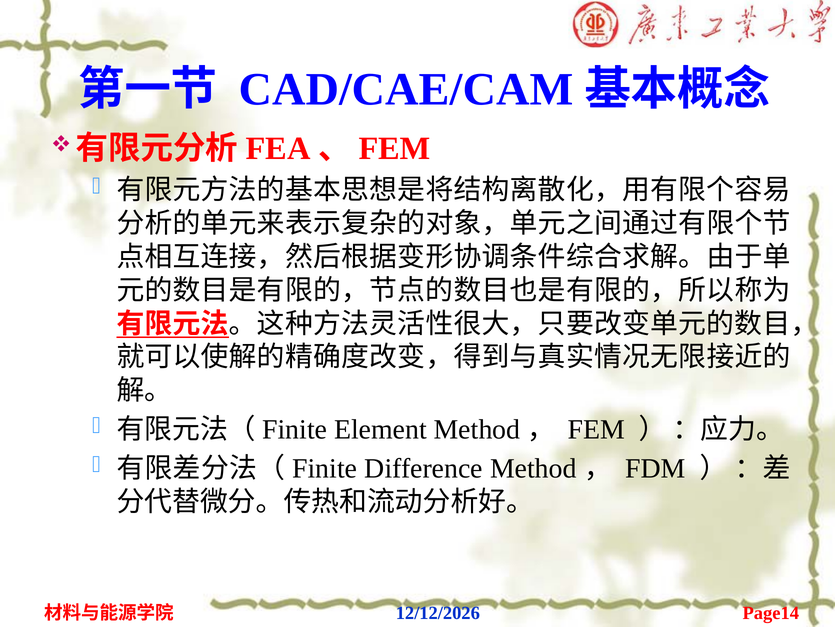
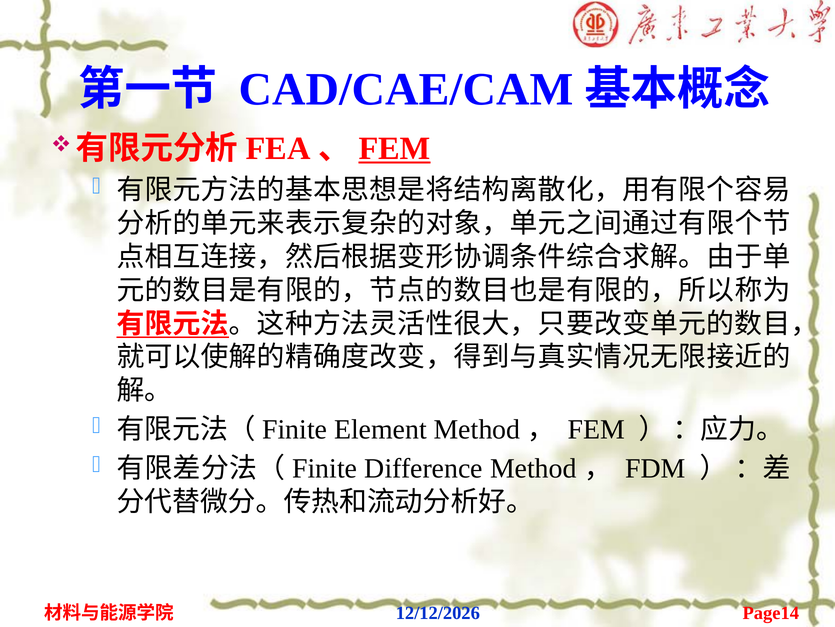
FEM underline: none -> present (395, 148)
